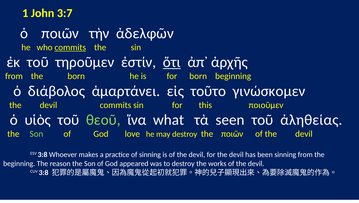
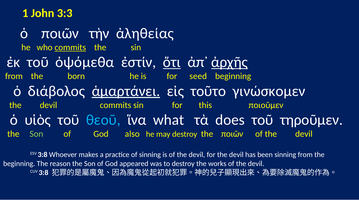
3:7: 3:7 -> 3:3 (65, 13)
ἀδελφῶν: ἀδελφῶν -> ἀληθείας (145, 33)
τηροῦμεν: τηροῦμεν -> ὀψόμεθα (85, 62)
ἀρχῆς underline: none -> present (229, 62)
for born: born -> seed (198, 76)
ἁμαρτάνει underline: none -> present (126, 91)
θεοῦ colour: light green -> light blue (103, 120)
seen: seen -> does (230, 120)
ἀληθείας: ἀληθείας -> τηροῦμεν (311, 120)
love: love -> also (132, 134)
